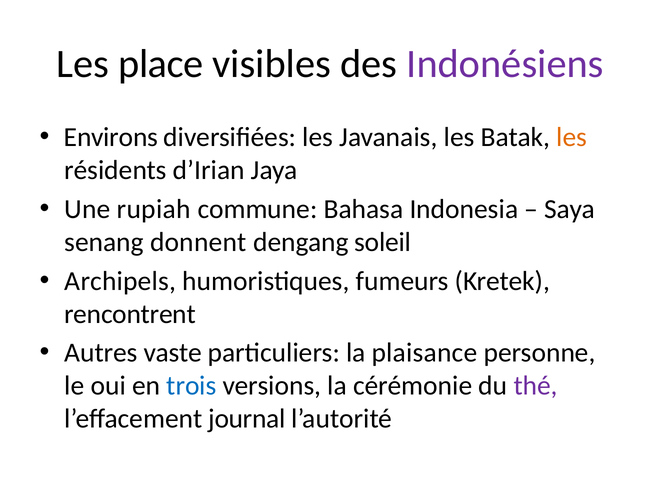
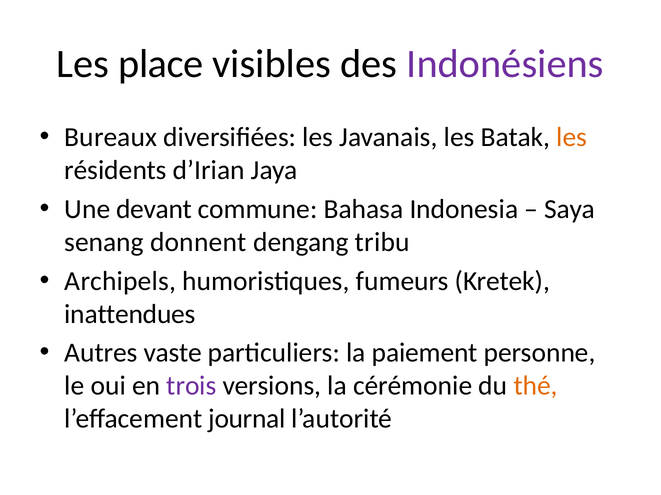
Environs: Environs -> Bureaux (111, 137)
rupiah: rupiah -> devant (154, 209)
soleil: soleil -> tribu (382, 242)
rencontrent: rencontrent -> inattendues (130, 314)
plaisance: plaisance -> paiement (425, 353)
trois colour: blue -> purple (191, 386)
thé colour: purple -> orange (536, 386)
